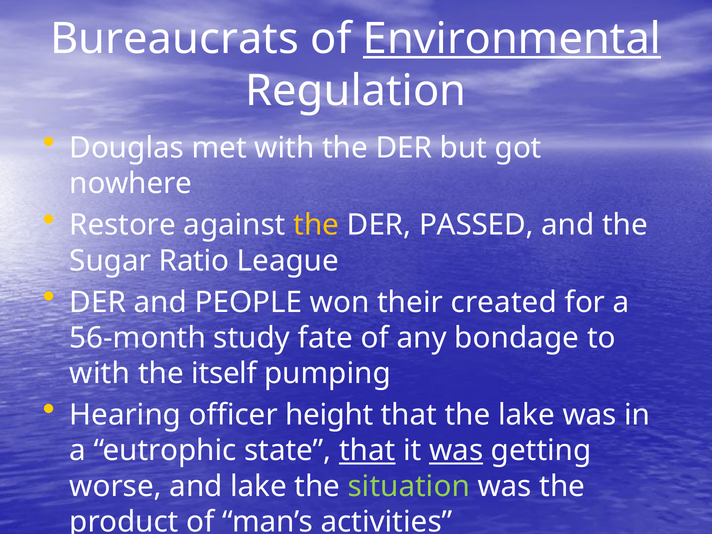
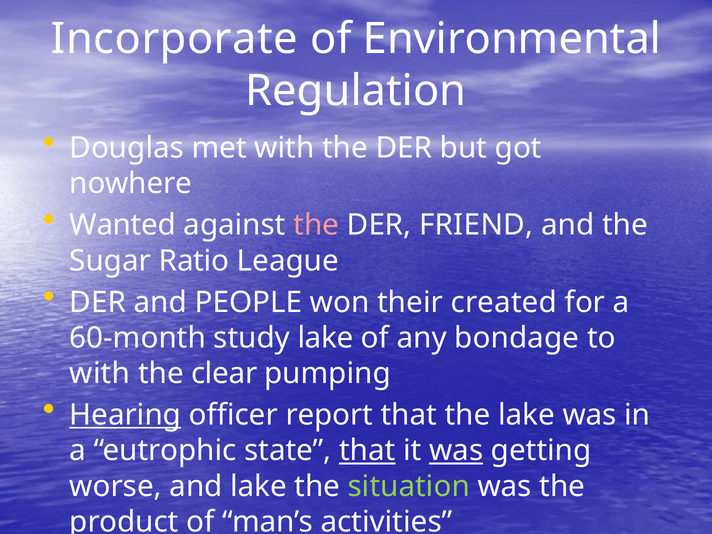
Bureaucrats: Bureaucrats -> Incorporate (174, 39)
Environmental underline: present -> none (512, 39)
Restore: Restore -> Wanted (123, 225)
the colour: yellow -> pink (316, 225)
PASSED: PASSED -> FRIEND (476, 225)
56-month: 56-month -> 60-month (138, 338)
study fate: fate -> lake (325, 338)
itself: itself -> clear (224, 374)
Hearing underline: none -> present (125, 415)
height: height -> report (329, 415)
